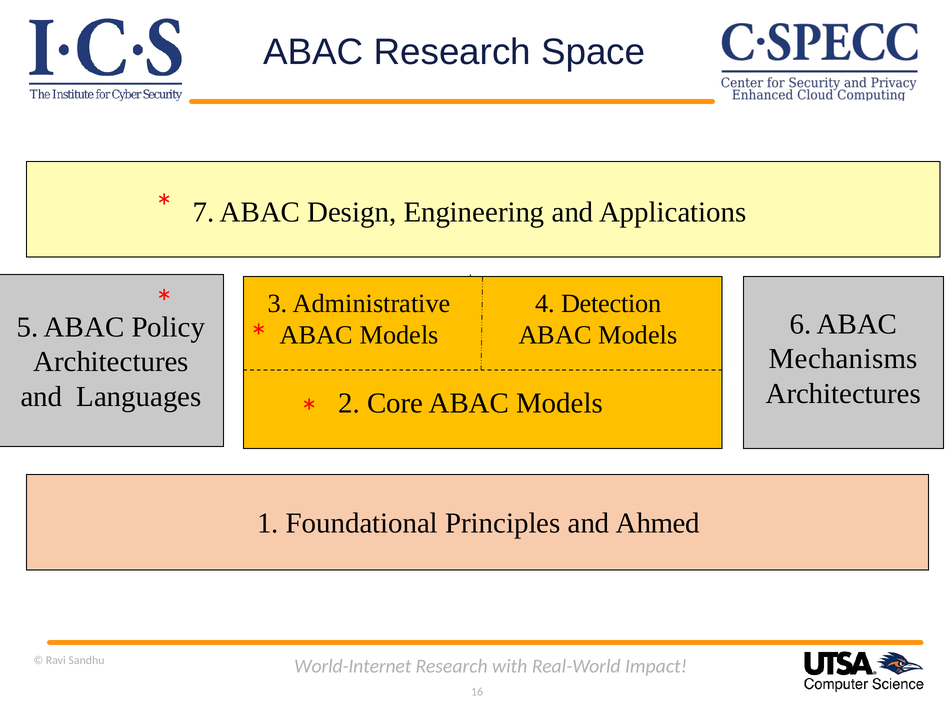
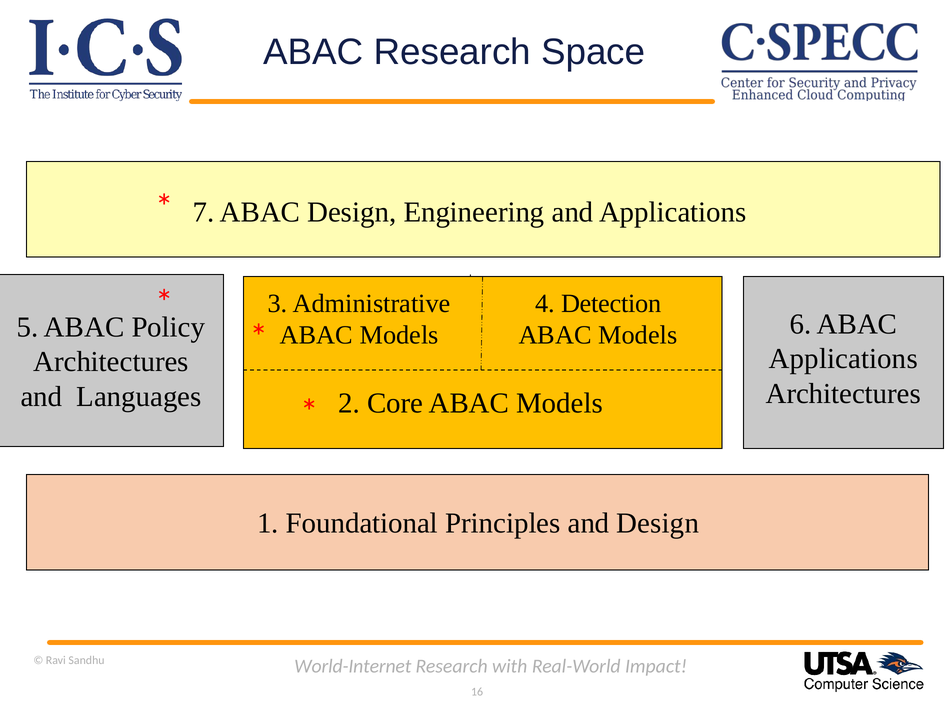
Mechanisms: Mechanisms -> Applications (843, 359)
and Ahmed: Ahmed -> Design (658, 523)
